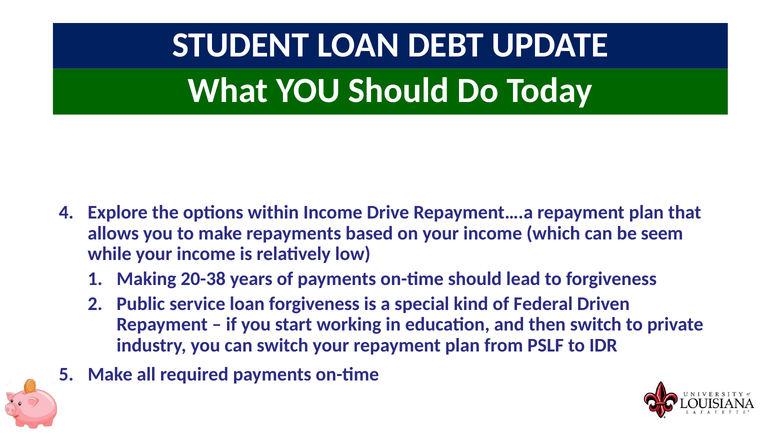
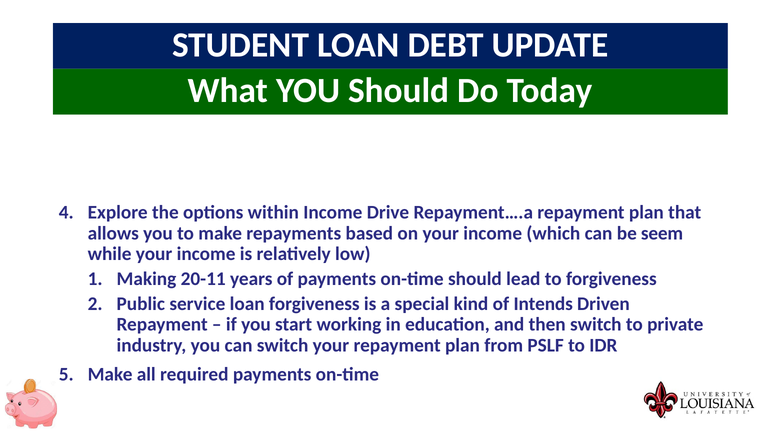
20-38: 20-38 -> 20-11 (203, 279)
Federal: Federal -> Intends (543, 304)
